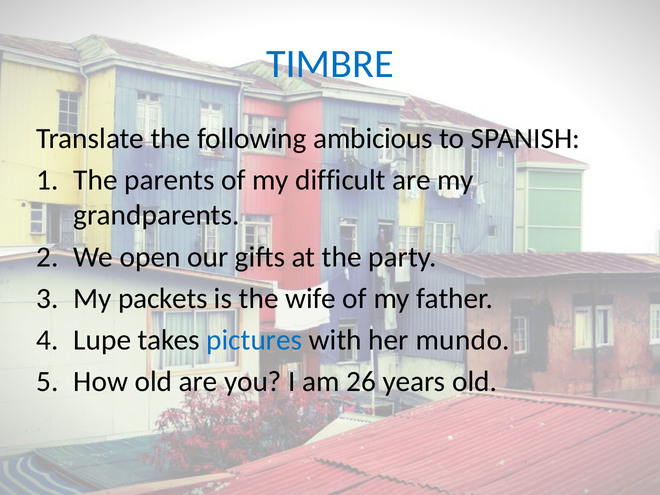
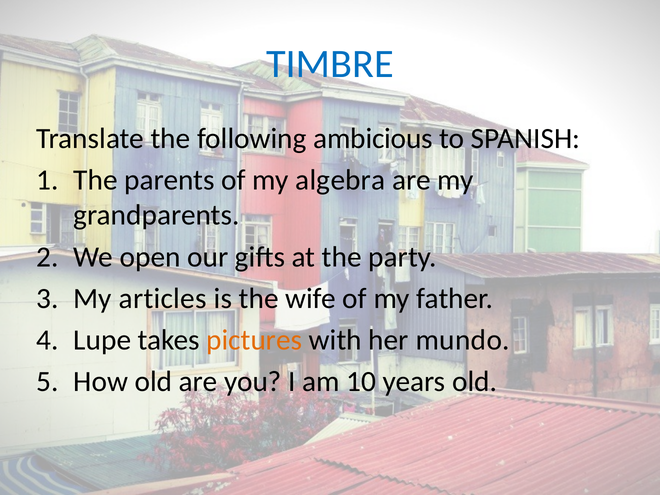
difficult: difficult -> algebra (340, 180)
packets: packets -> articles (163, 298)
pictures colour: blue -> orange (254, 340)
26: 26 -> 10 (361, 382)
